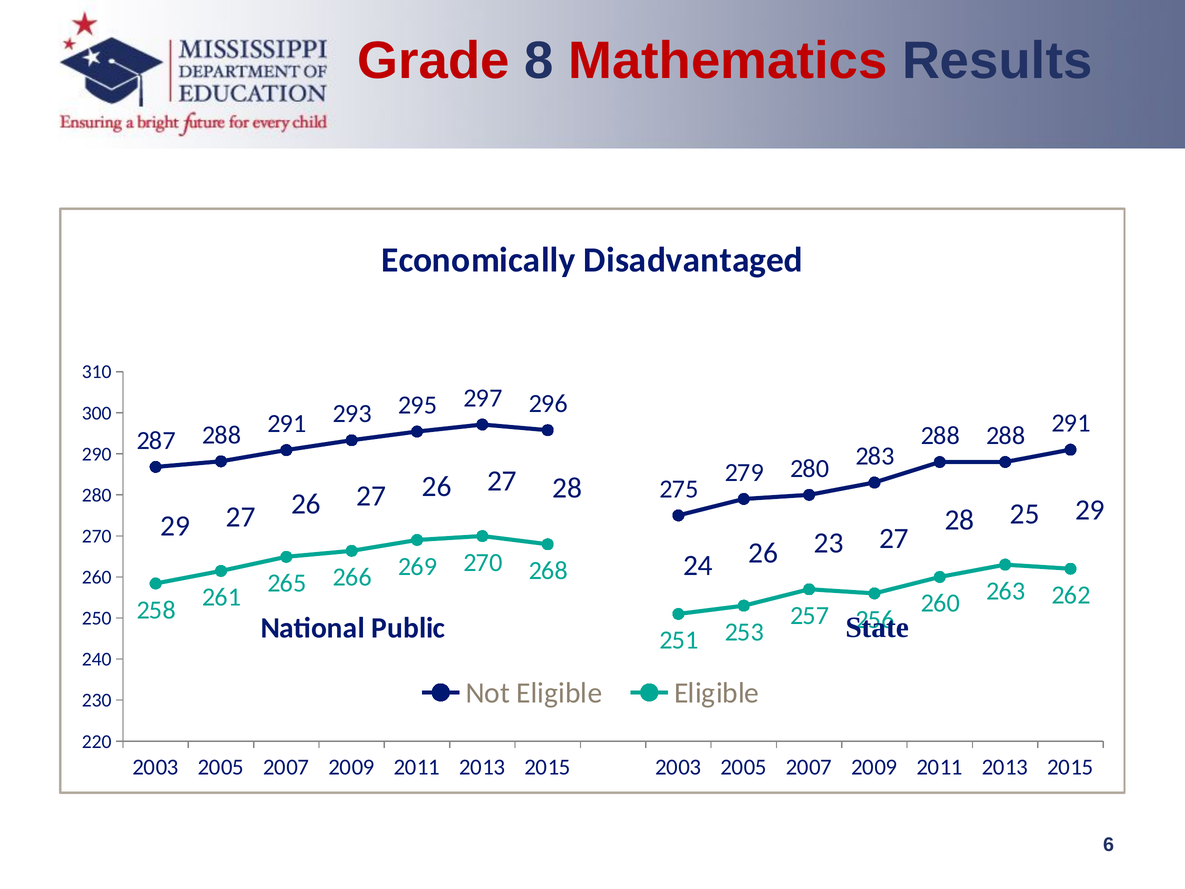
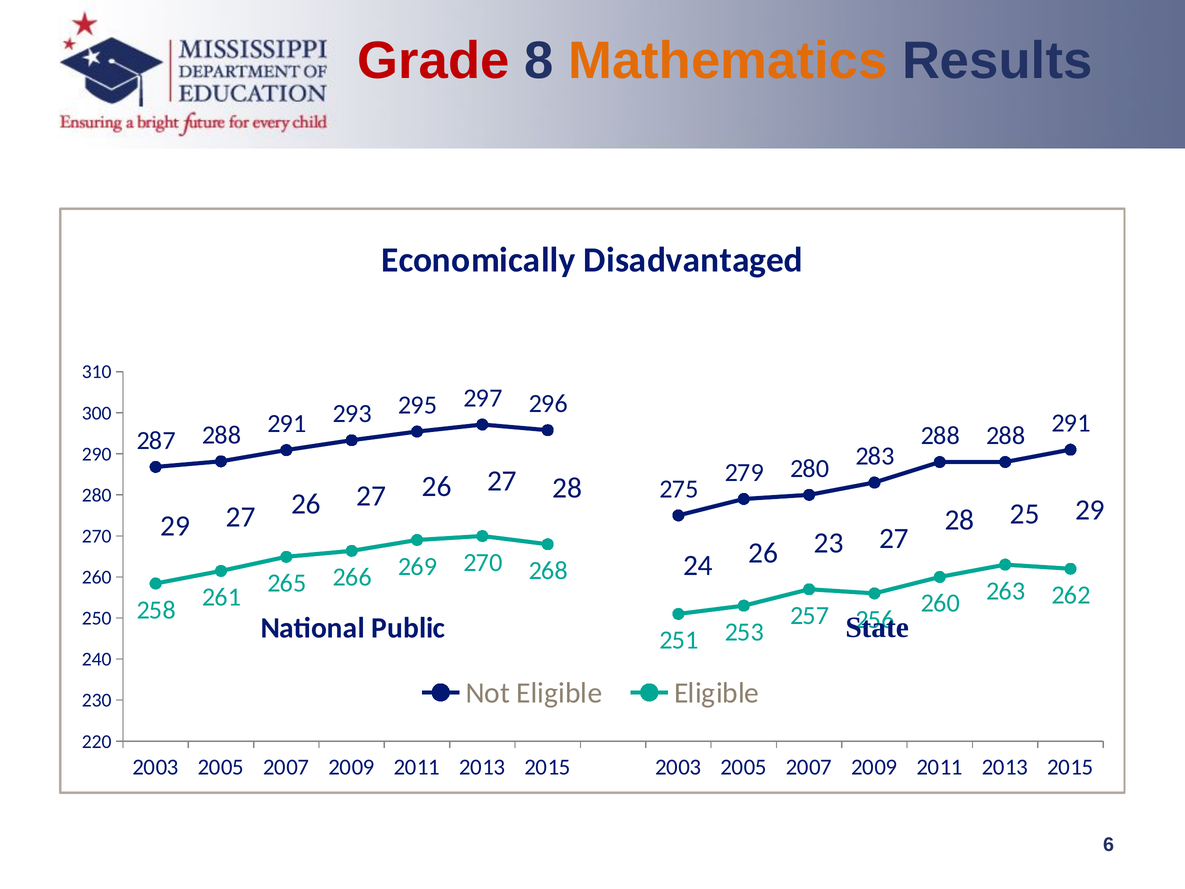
Mathematics colour: red -> orange (728, 61)
